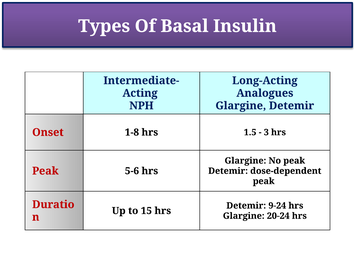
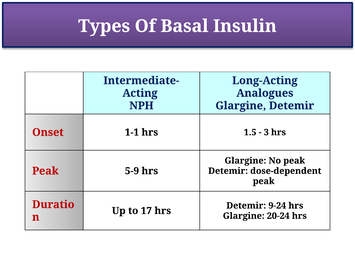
1-8: 1-8 -> 1-1 (132, 132)
5-6: 5-6 -> 5-9 (132, 171)
15: 15 -> 17 (146, 211)
